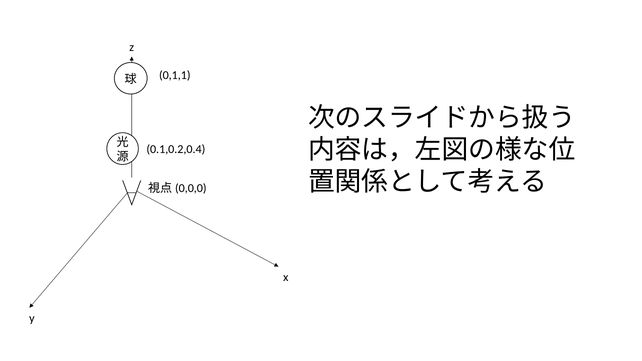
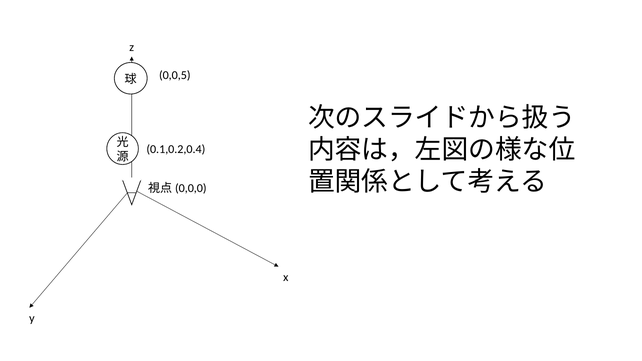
0,1,1: 0,1,1 -> 0,0,5 (175, 75)
